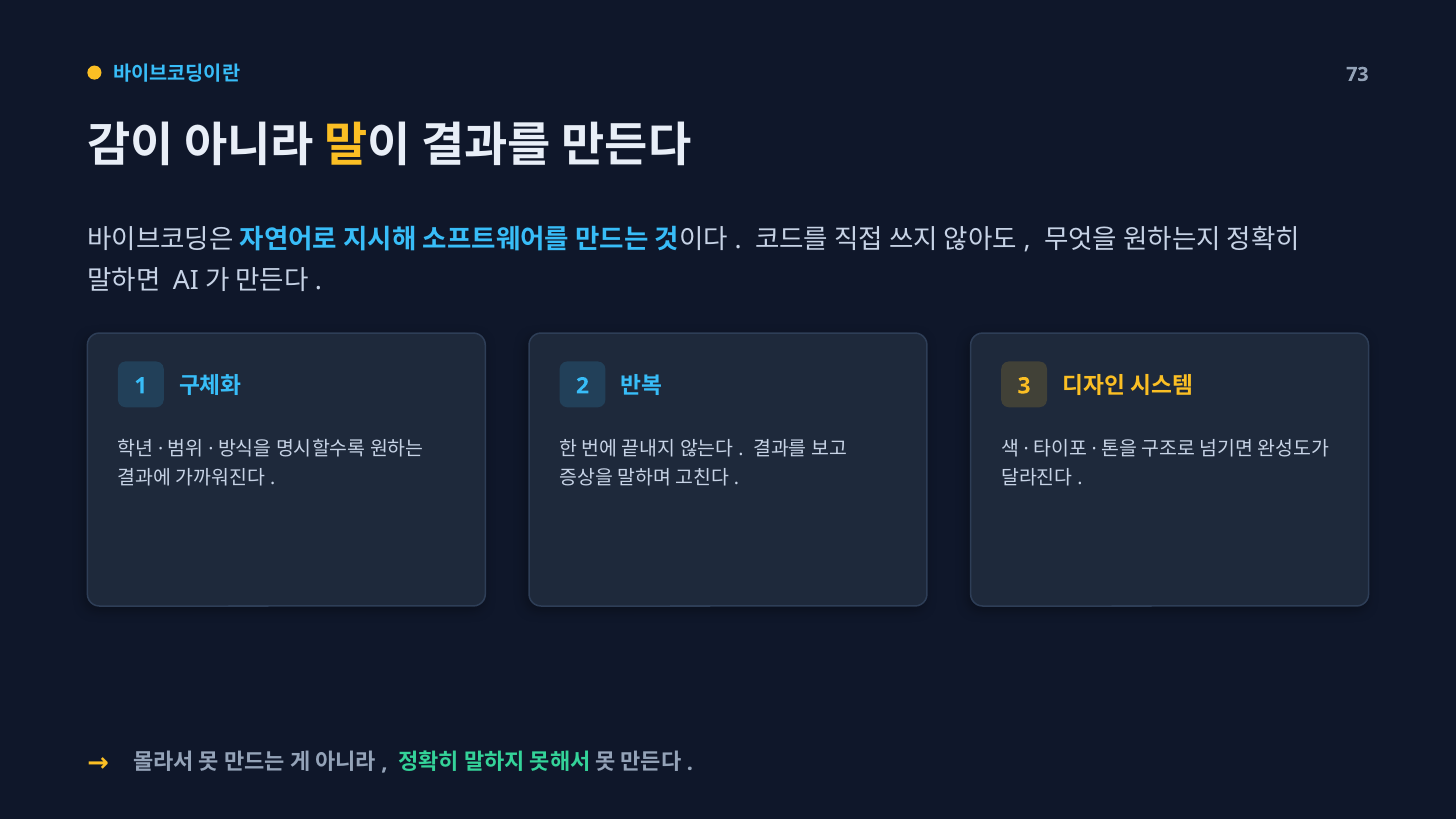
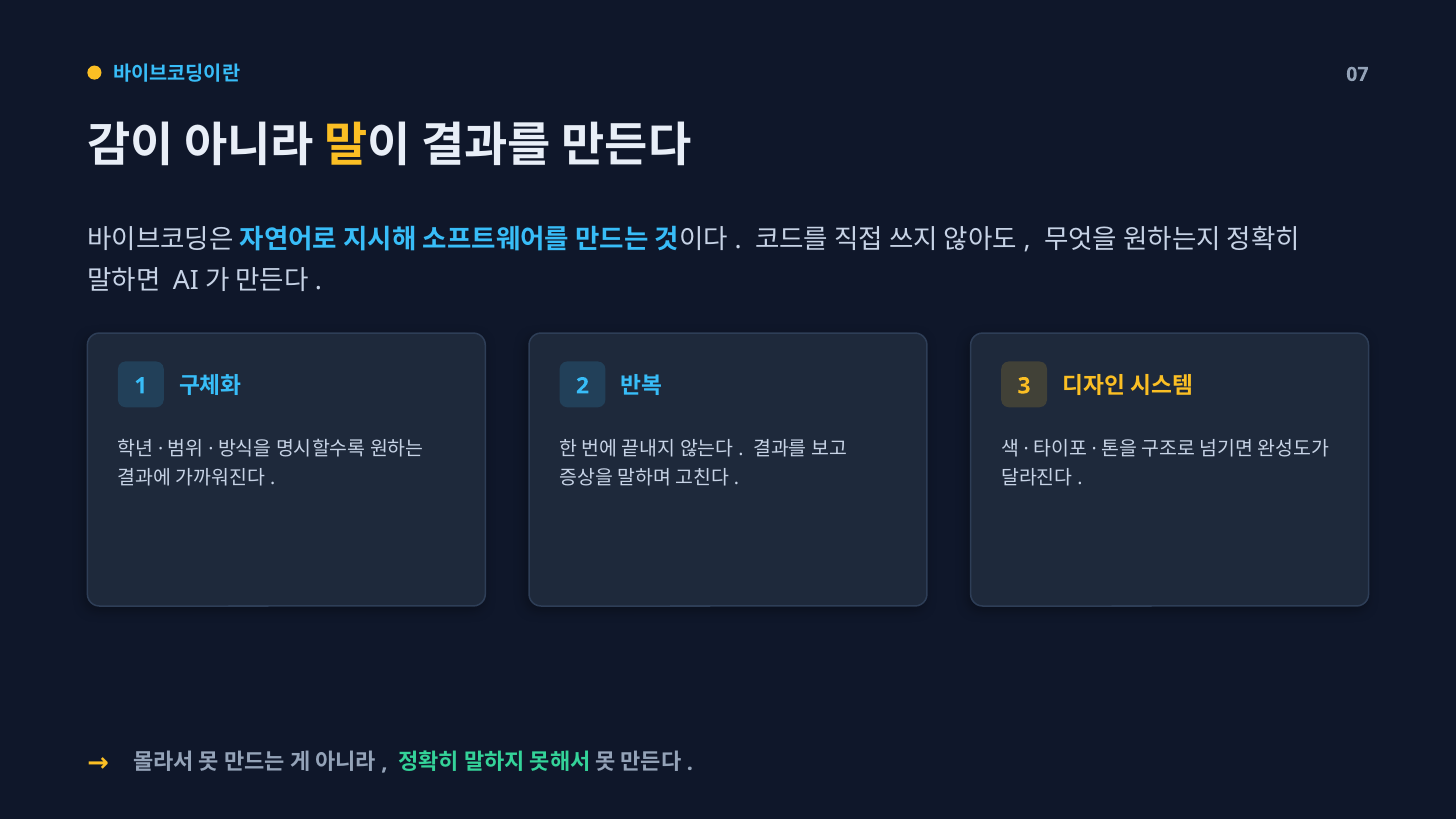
73: 73 -> 07 (1357, 74)
